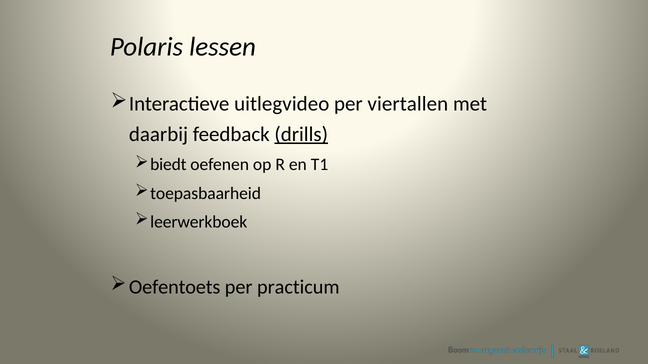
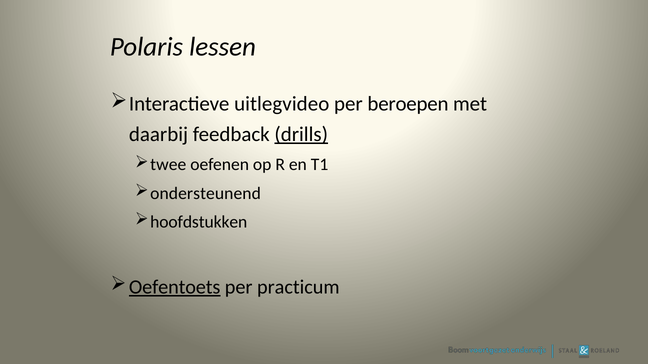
viertallen: viertallen -> beroepen (408, 104)
biedt: biedt -> twee (168, 165)
toepasbaarheid: toepasbaarheid -> ondersteunend (206, 194)
leerwerkboek: leerwerkboek -> hoofdstukken (199, 222)
Oefentoets underline: none -> present (175, 287)
